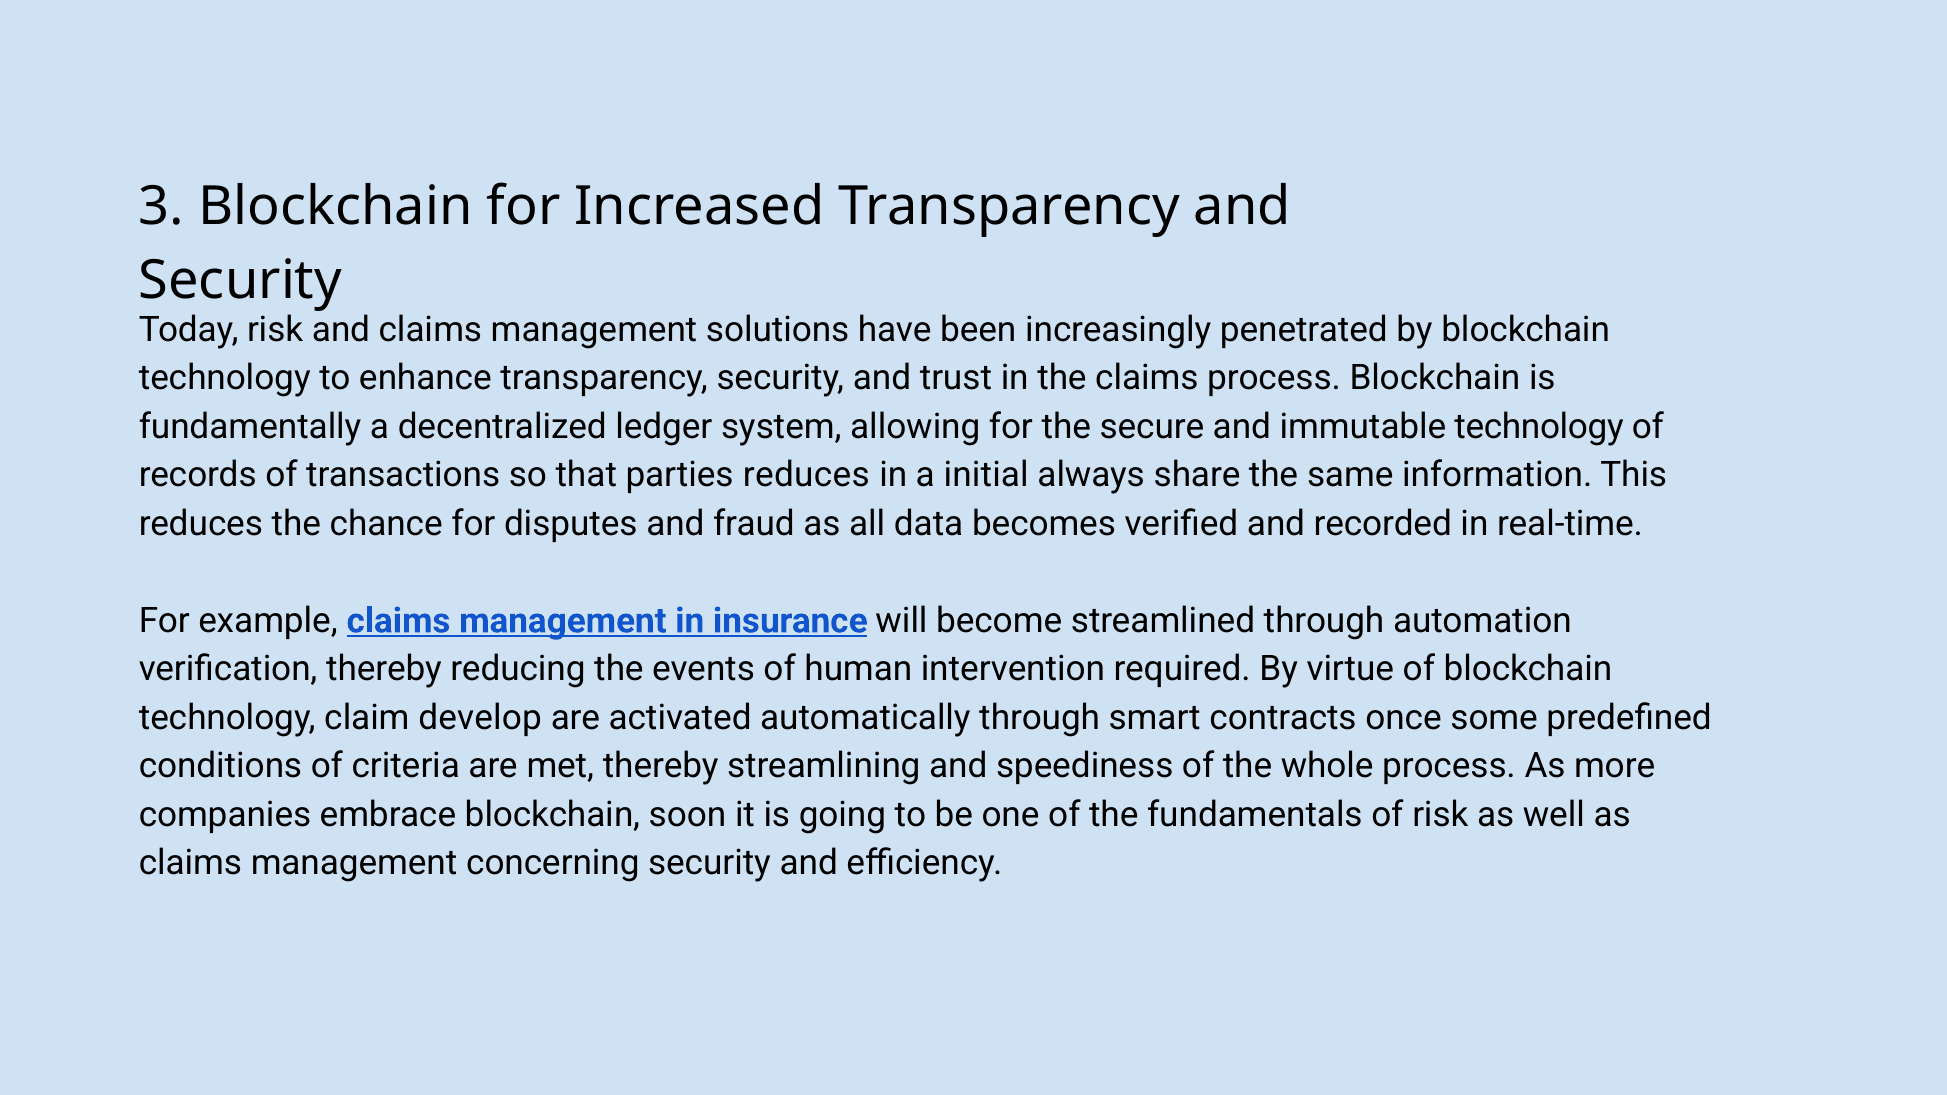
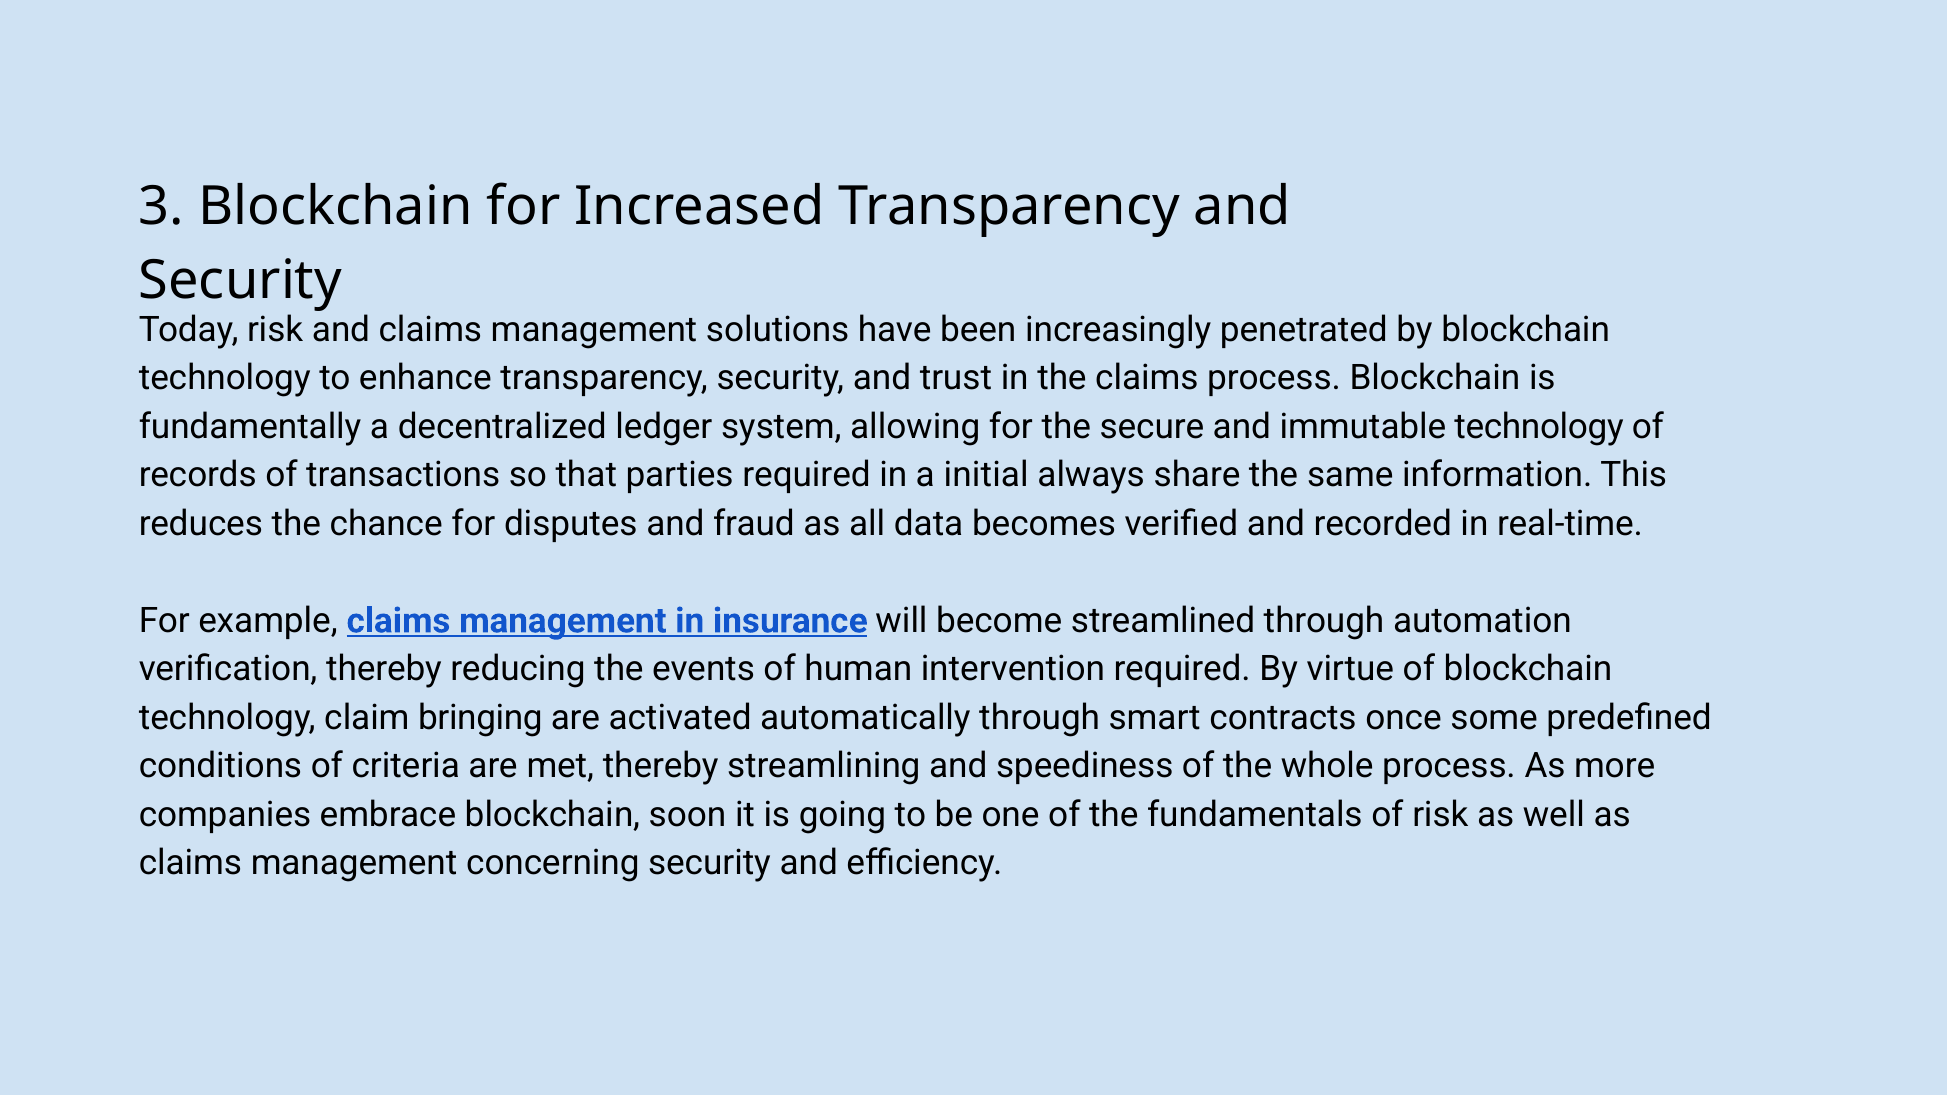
parties reduces: reduces -> required (807, 475)
develop: develop -> bringing (480, 718)
